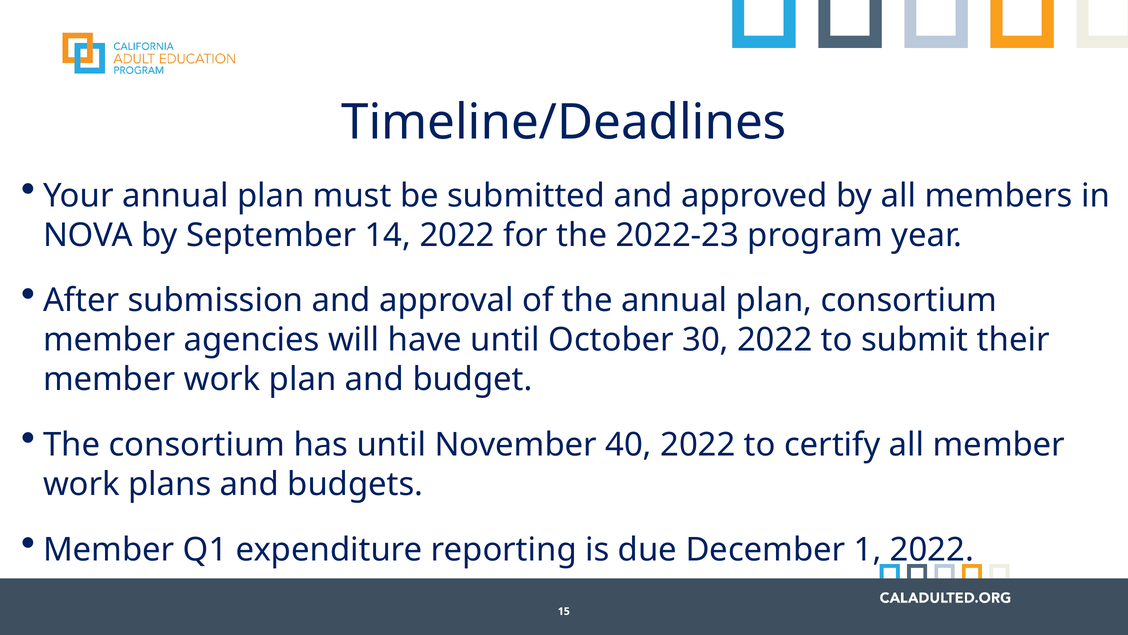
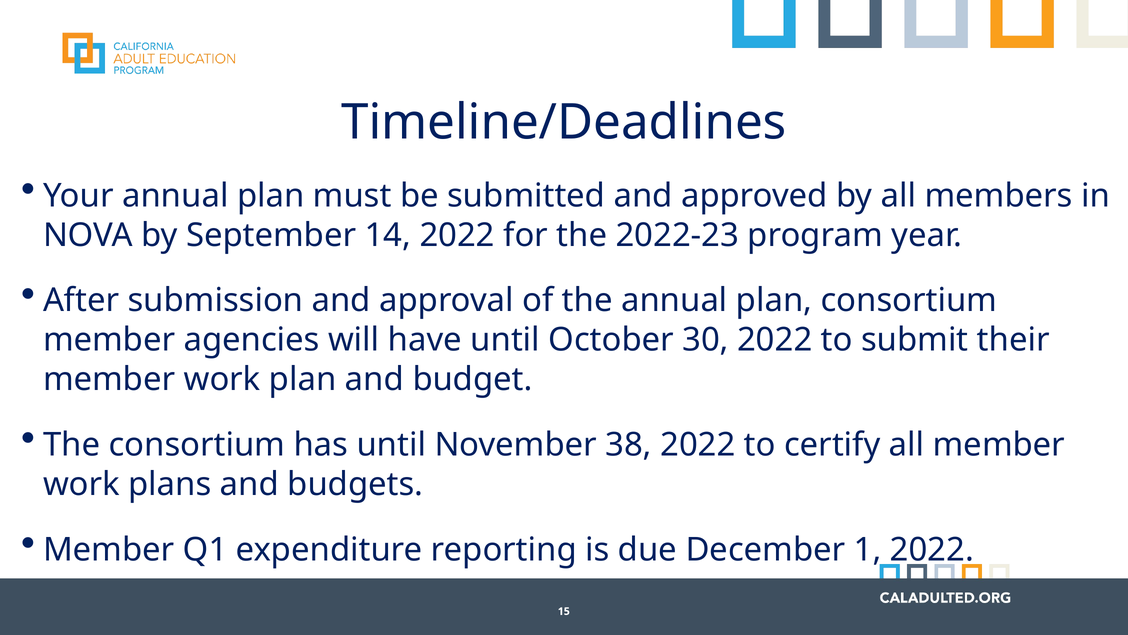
40: 40 -> 38 (629, 445)
